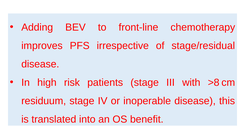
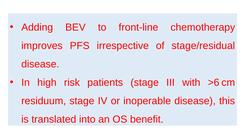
>8: >8 -> >6 (214, 82)
